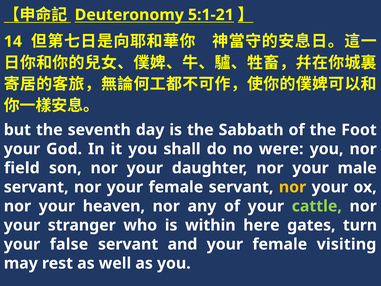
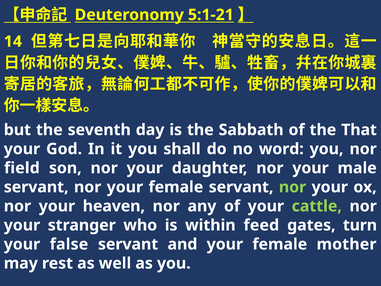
Foot: Foot -> That (359, 130)
were: were -> word (281, 149)
nor colour: yellow -> light green (293, 187)
here: here -> feed (261, 225)
visiting: visiting -> mother (347, 244)
